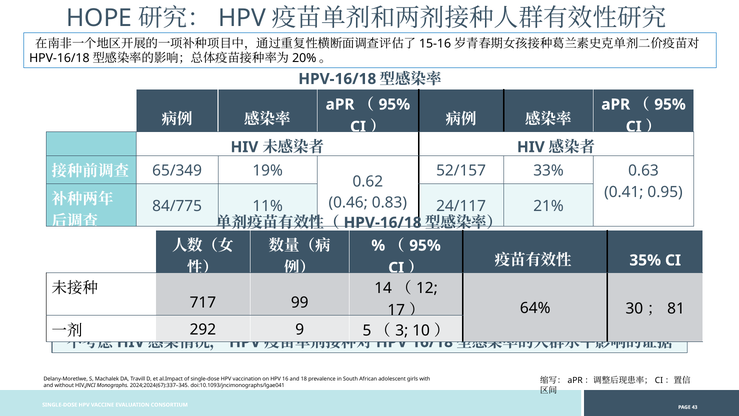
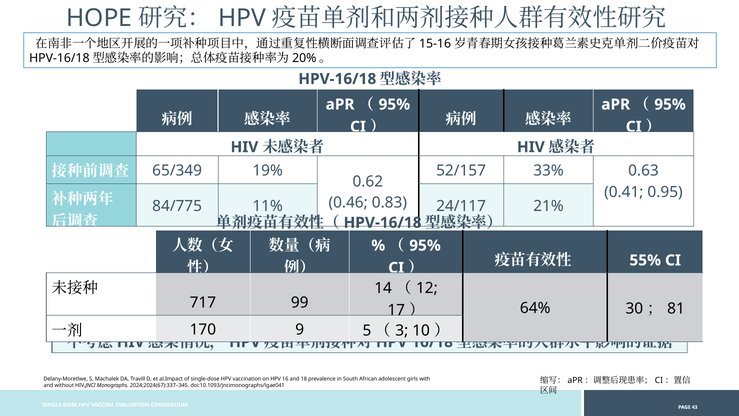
35%: 35% -> 55% (645, 260)
292: 292 -> 170 (203, 329)
